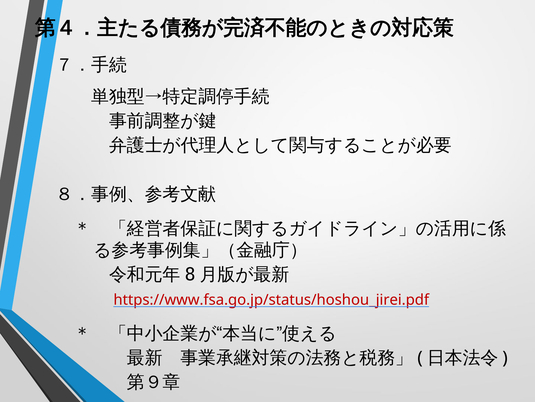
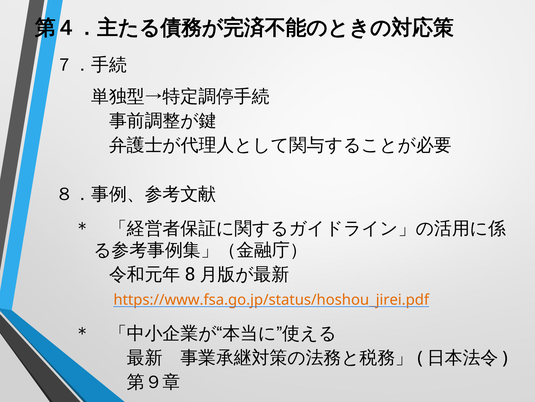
https://www.fsa.go.jp/status/hoshou_jirei.pdf colour: red -> orange (271, 299)
